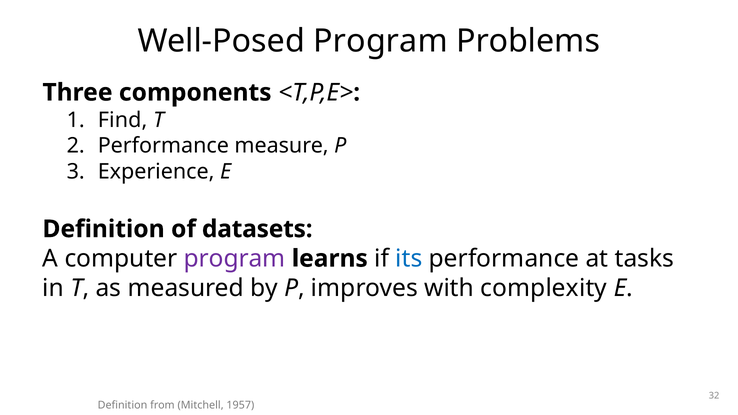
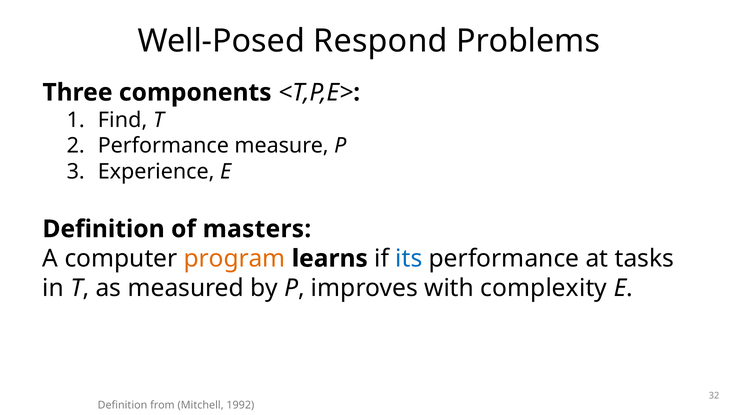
Well-Posed Program: Program -> Respond (381, 41)
datasets: datasets -> masters (257, 229)
program colour: purple -> orange (235, 259)
1957: 1957 -> 1992 (240, 405)
